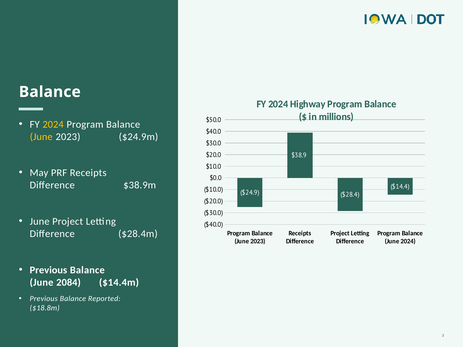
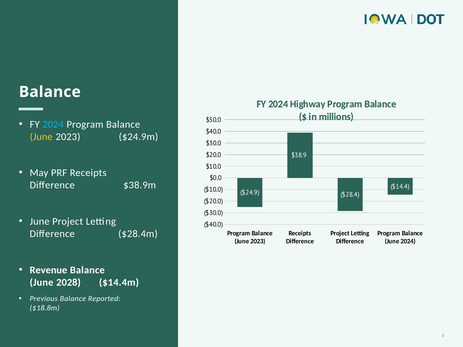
2024 colour: yellow -> light blue (53, 124)
Previous: Previous -> Revenue (48, 270)
2084: 2084 -> 2028 (69, 283)
